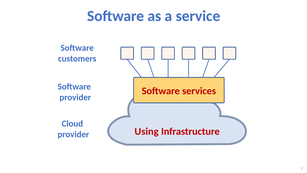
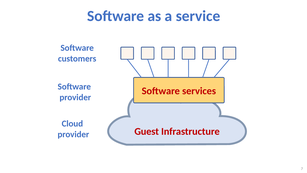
Using: Using -> Guest (147, 131)
